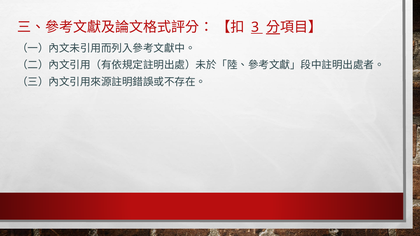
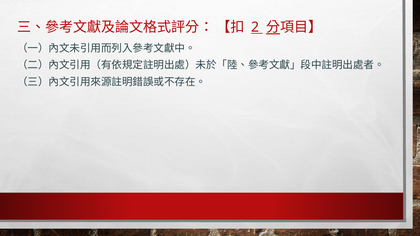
3: 3 -> 2 (255, 27)
